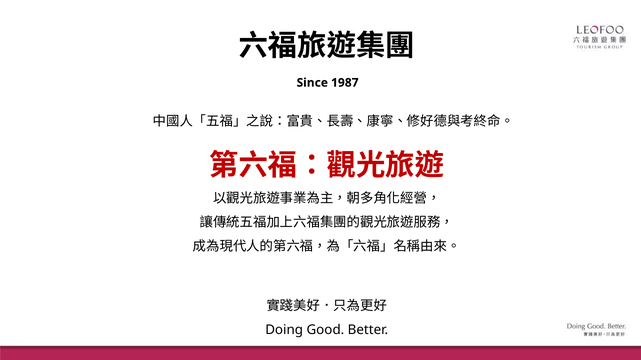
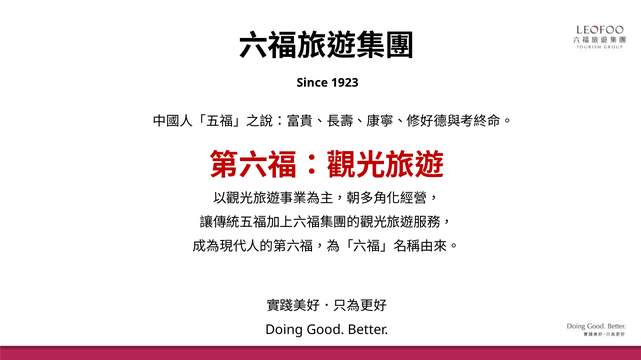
1987: 1987 -> 1923 (345, 83)
